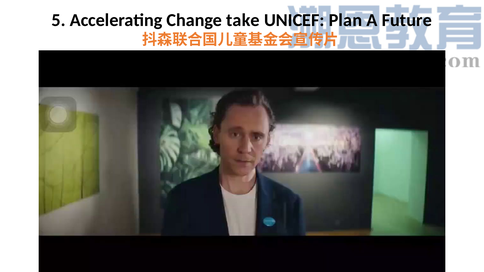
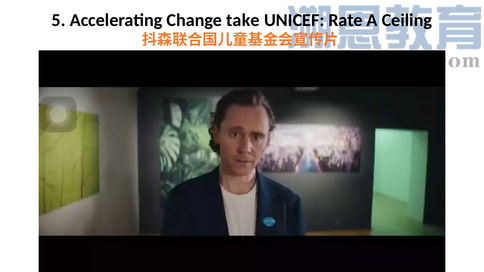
Plan: Plan -> Rate (346, 20)
Future: Future -> Ceiling (407, 20)
